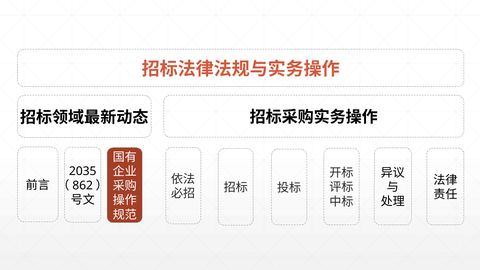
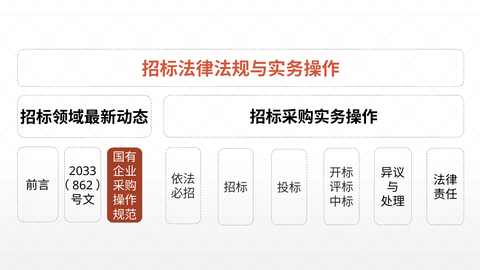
2035: 2035 -> 2033 (83, 171)
